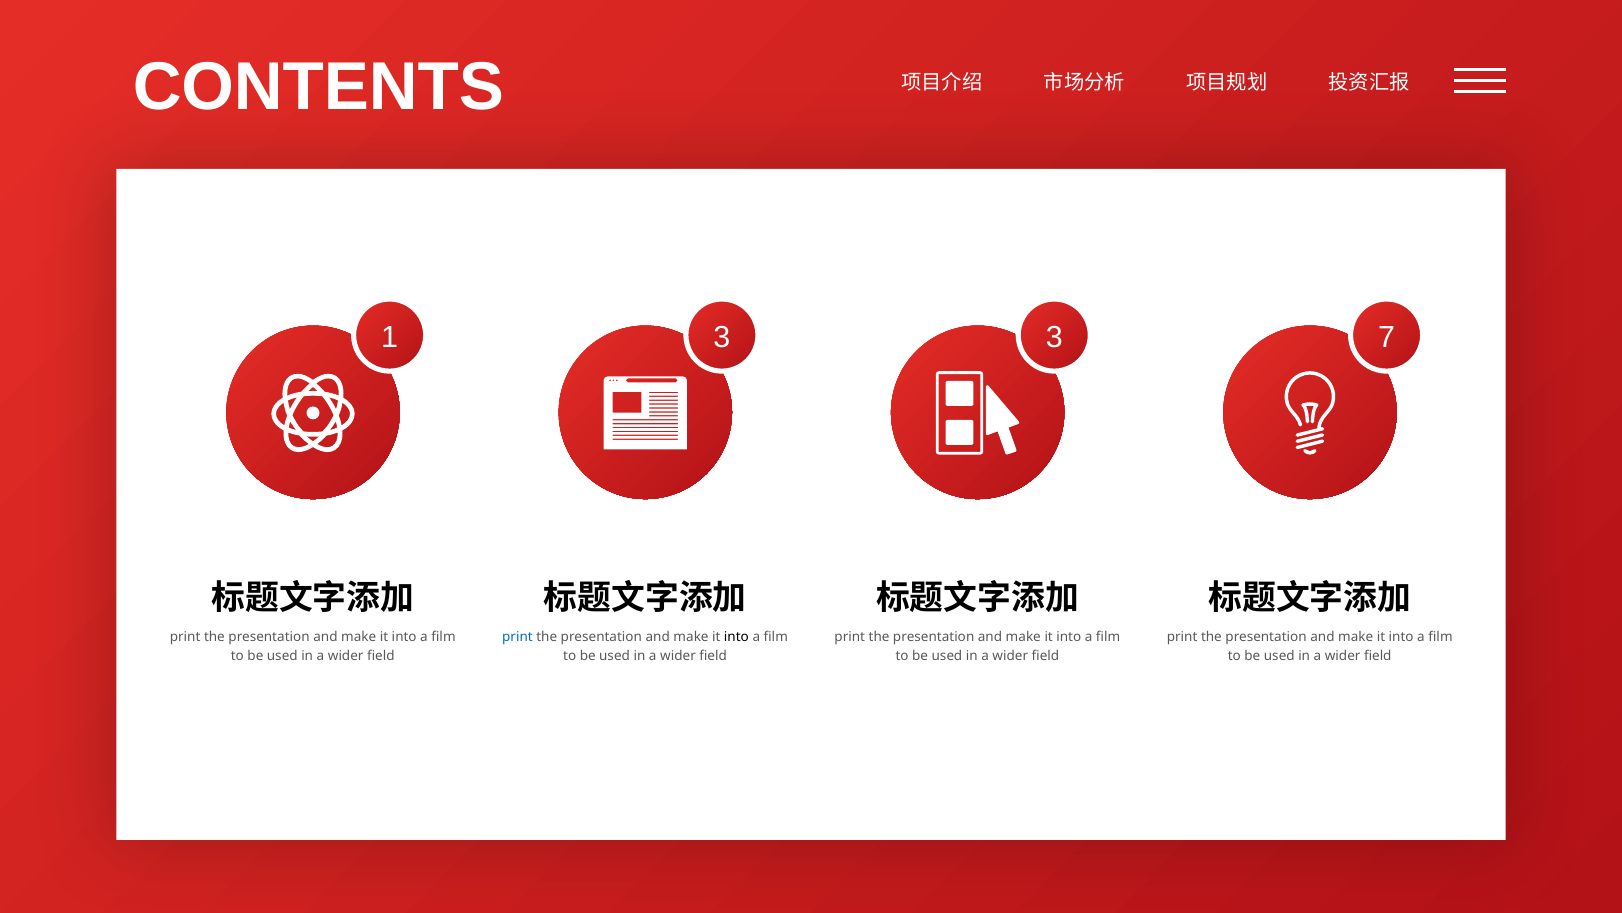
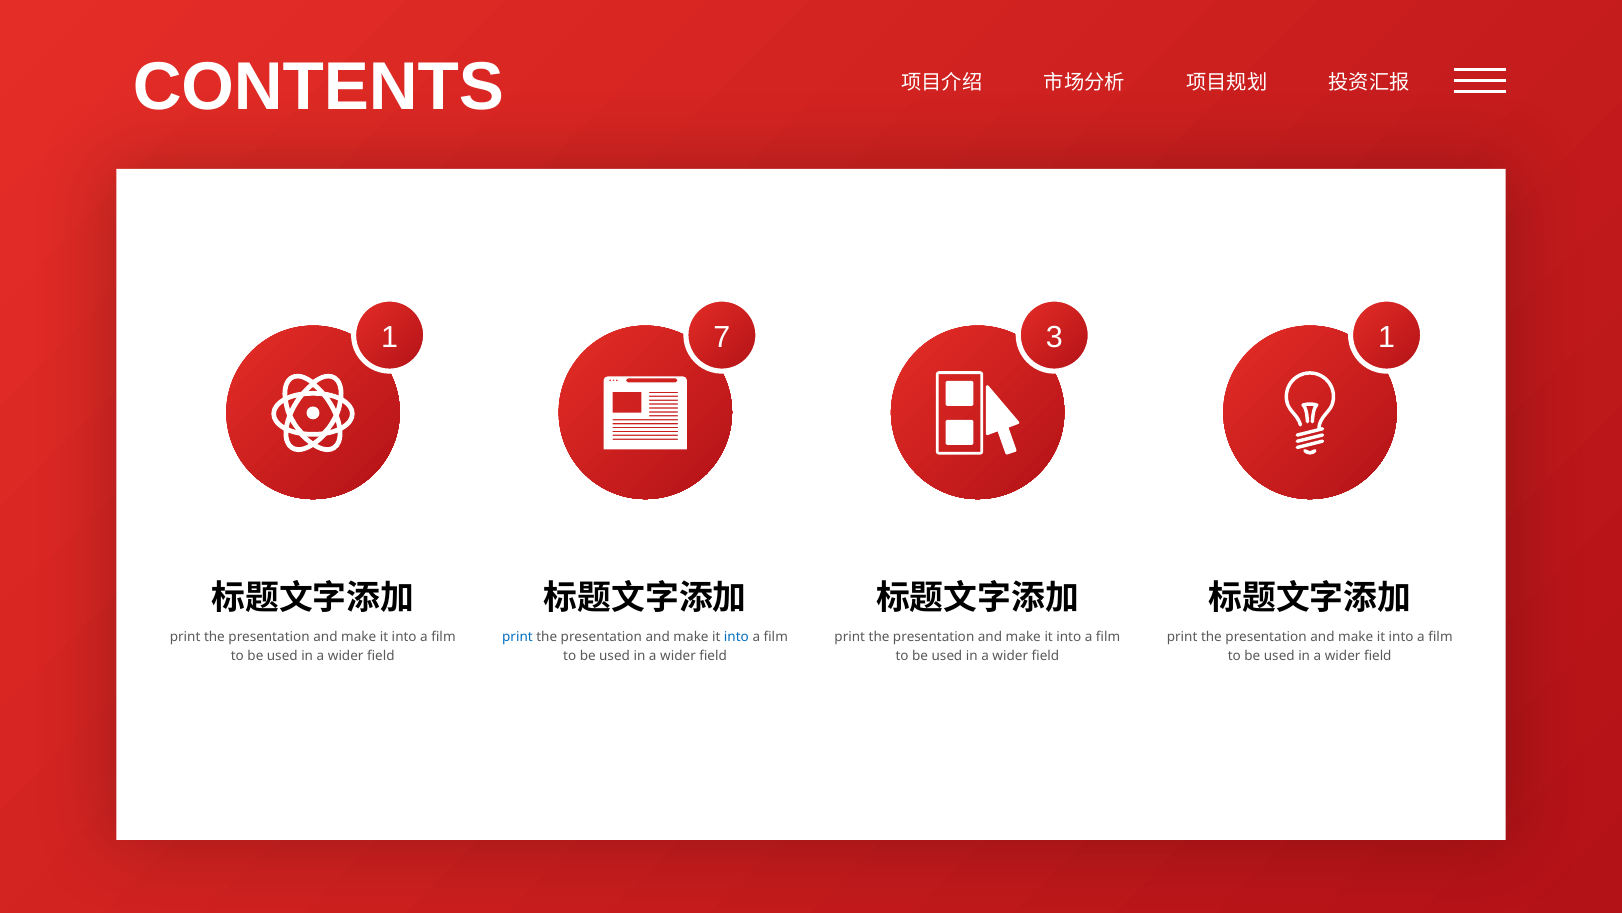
1 3: 3 -> 7 (722, 337)
3 7: 7 -> 1 (1387, 337)
into colour: black -> blue (736, 637)
